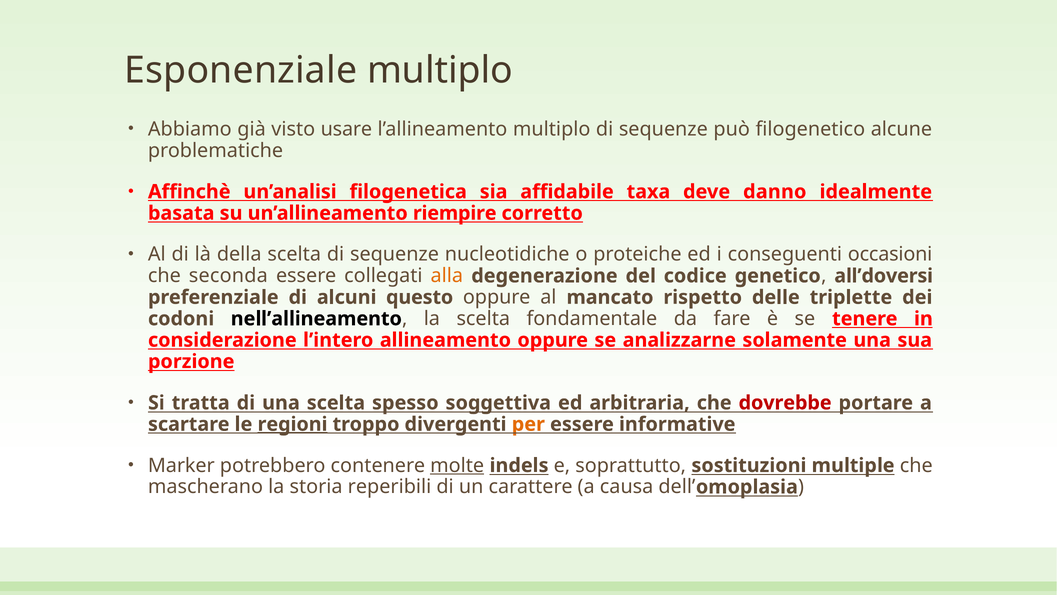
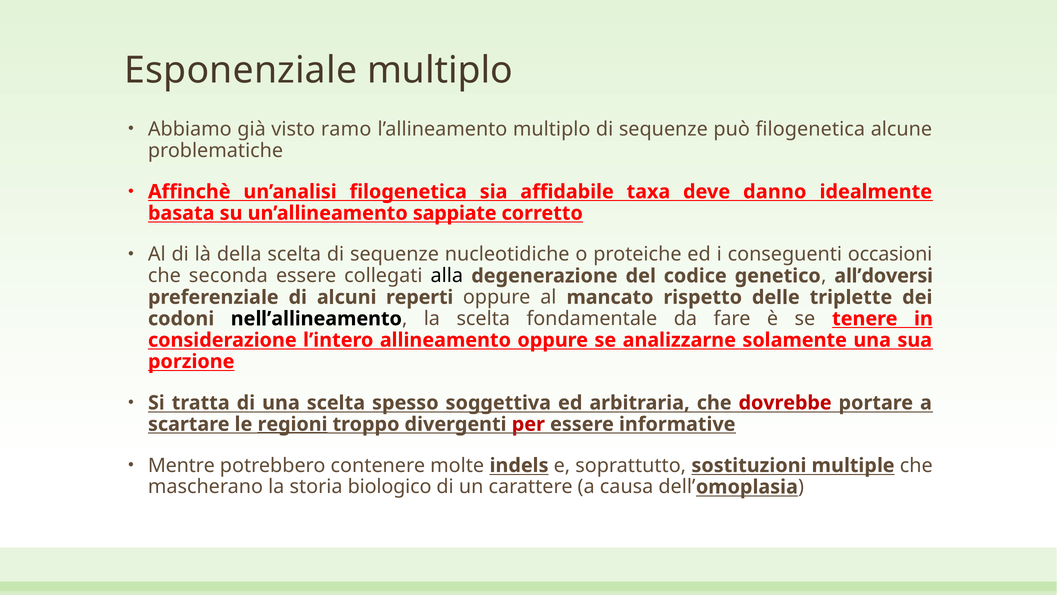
usare: usare -> ramo (346, 129)
può filogenetico: filogenetico -> filogenetica (810, 129)
riempire: riempire -> sappiate (455, 213)
alla colour: orange -> black (447, 276)
questo: questo -> reperti (420, 297)
per colour: orange -> red (528, 424)
Marker: Marker -> Mentre (181, 465)
molte underline: present -> none (457, 465)
reperibili: reperibili -> biologico (390, 487)
